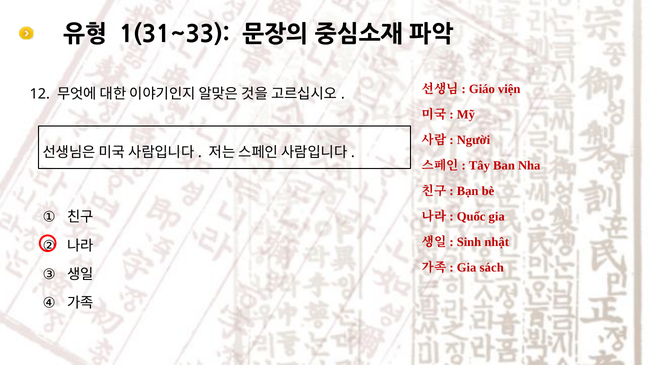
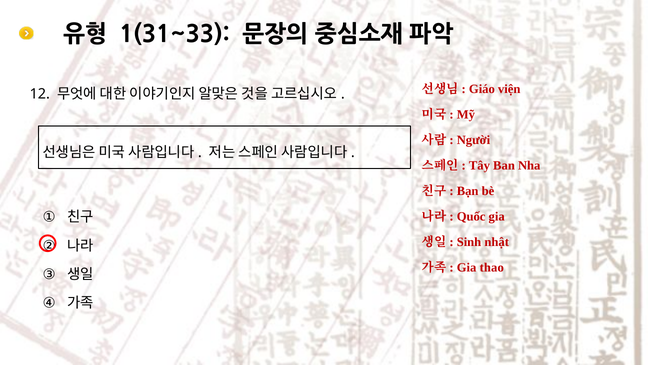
sách: sách -> thao (492, 267)
